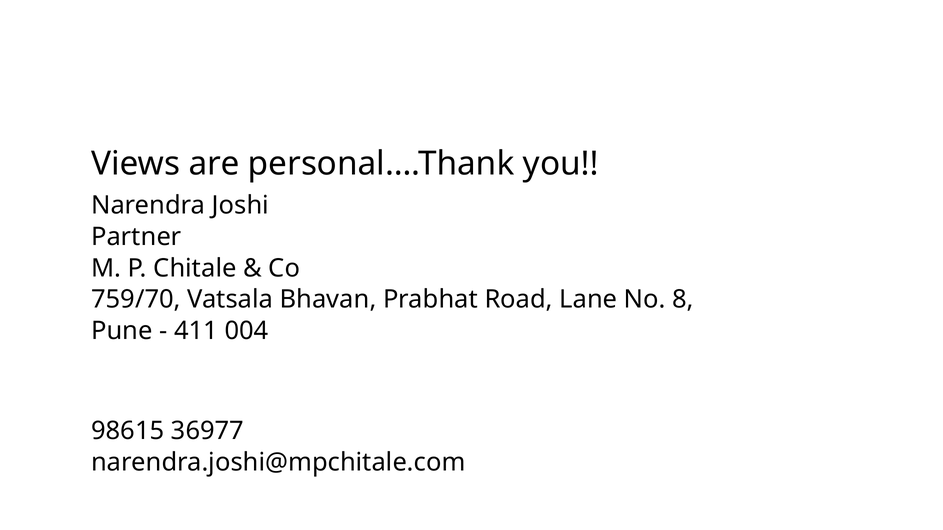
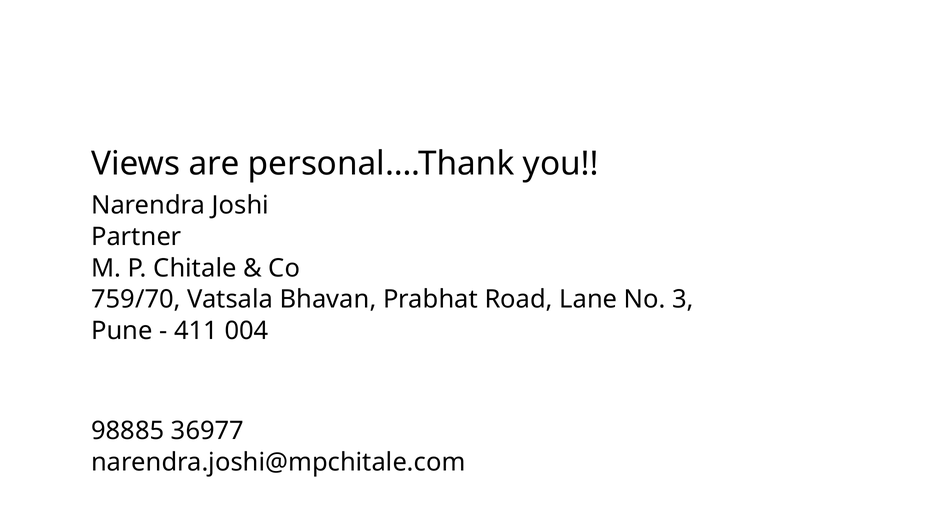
8: 8 -> 3 (683, 300)
98615: 98615 -> 98885 (128, 431)
